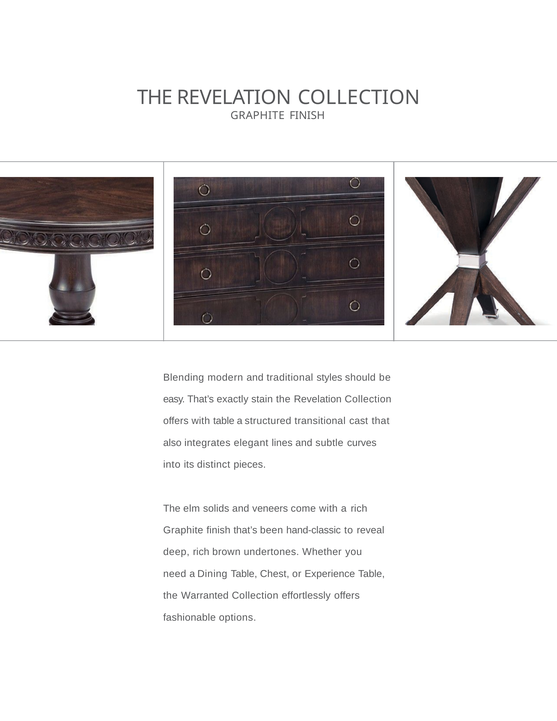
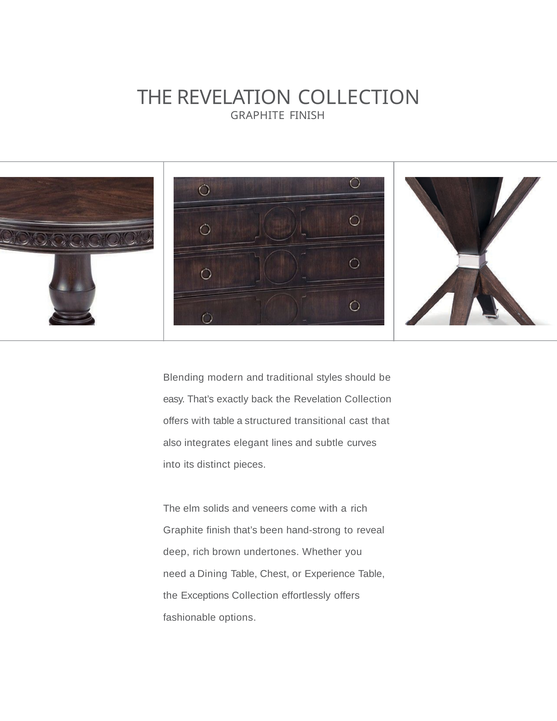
stain: stain -> back (262, 399)
hand-classic: hand-classic -> hand-strong (313, 530)
Warranted: Warranted -> Exceptions (205, 595)
